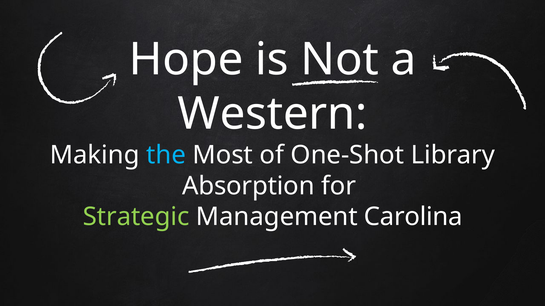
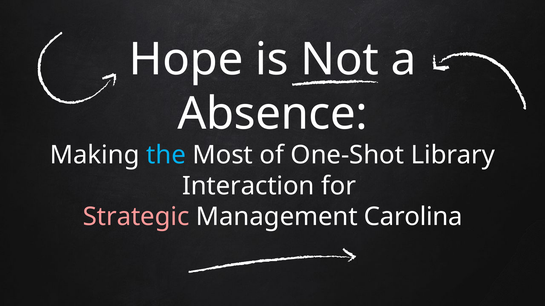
Western: Western -> Absence (273, 114)
Absorption: Absorption -> Interaction (248, 186)
Strategic colour: light green -> pink (136, 217)
